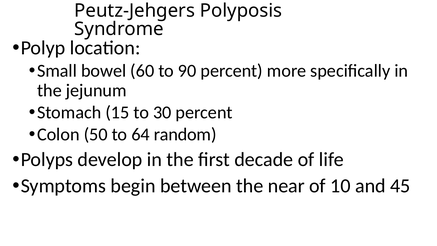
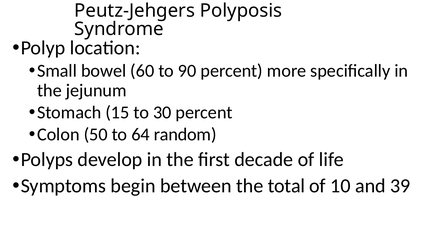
near: near -> total (286, 186)
45: 45 -> 39 (400, 186)
